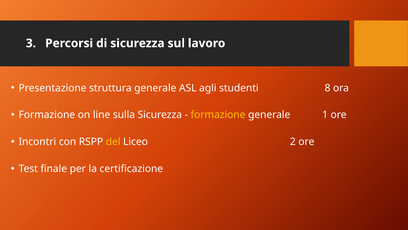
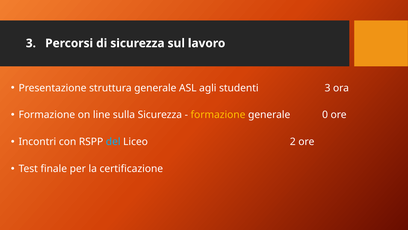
studenti 8: 8 -> 3 (328, 88)
1: 1 -> 0 (325, 115)
del colour: yellow -> light blue (113, 142)
